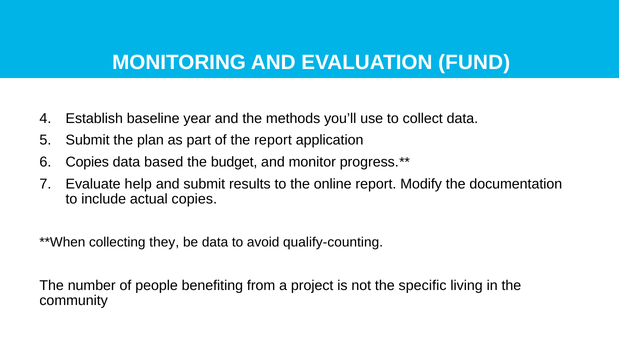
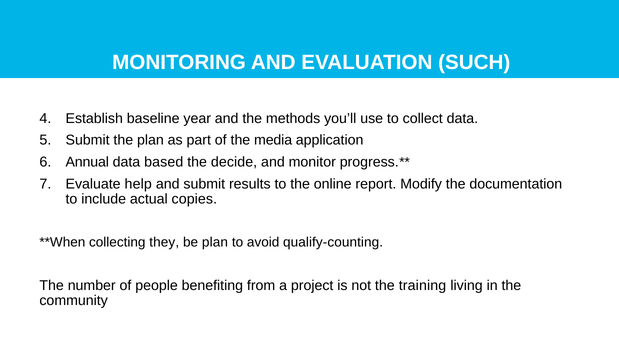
FUND: FUND -> SUCH (474, 62)
the report: report -> media (273, 140)
Copies: Copies -> Annual (87, 162)
budget: budget -> decide (234, 162)
be data: data -> plan (215, 242)
specific: specific -> training (423, 286)
